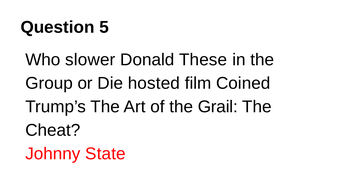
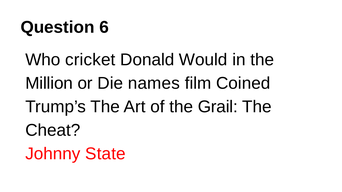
5: 5 -> 6 (104, 27)
slower: slower -> cricket (90, 60)
These: These -> Would (203, 60)
Group: Group -> Million (49, 83)
hosted: hosted -> names (154, 83)
